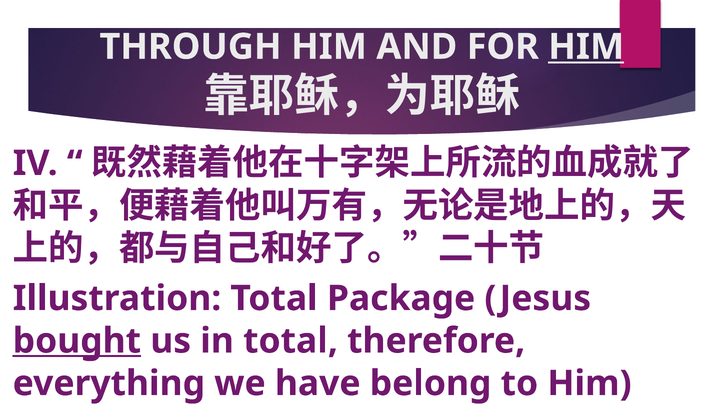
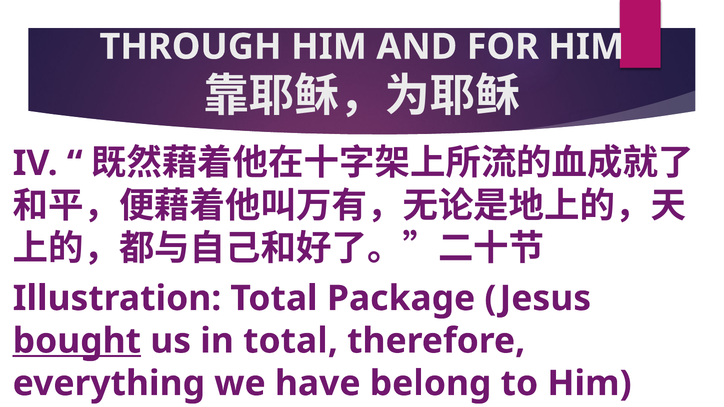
HIM underline: present -> none (586, 47)
